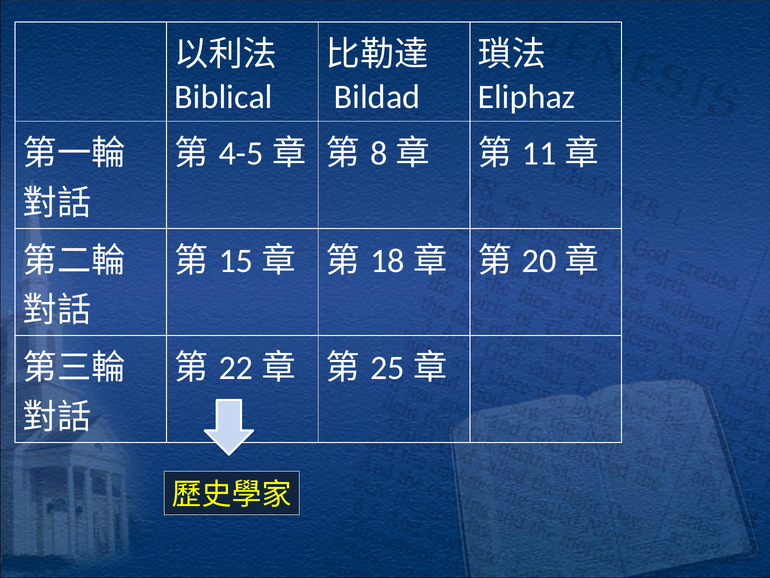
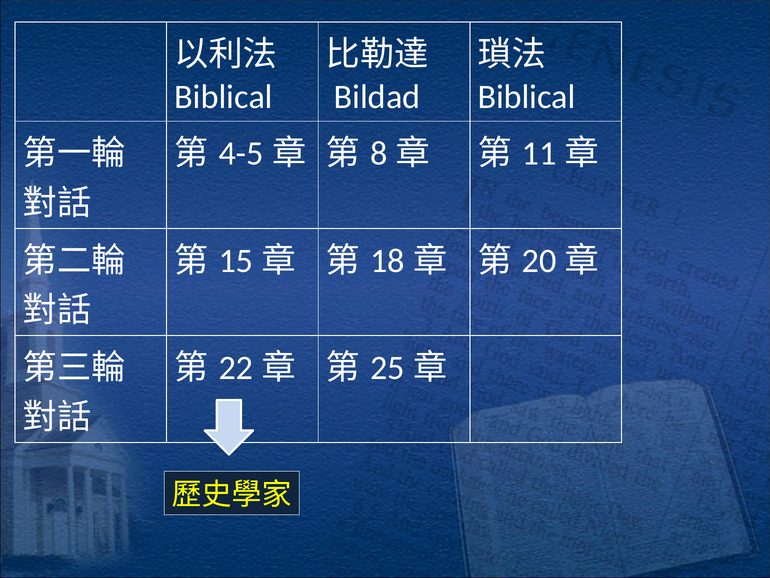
Eliphaz: Eliphaz -> Biblical (527, 97)
